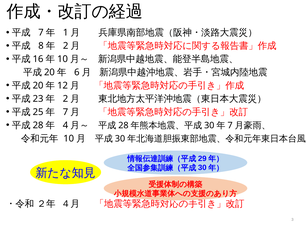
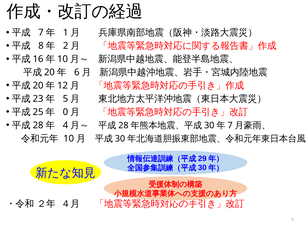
2: 2 -> 5 (65, 99)
7: 7 -> 0 (65, 112)
